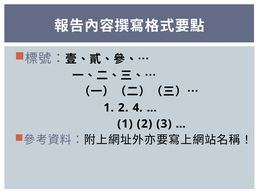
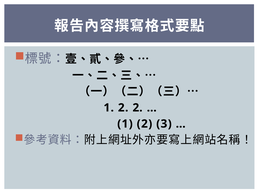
2 4: 4 -> 2 (138, 108)
